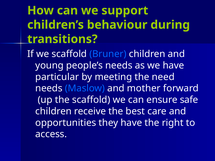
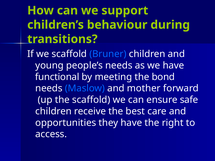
particular: particular -> functional (57, 77)
need: need -> bond (163, 77)
